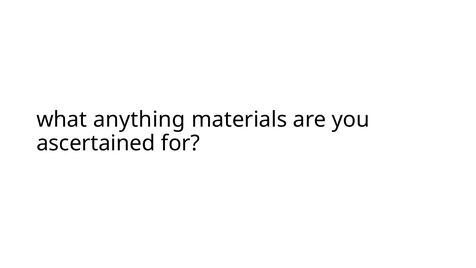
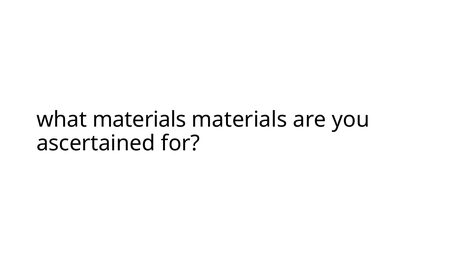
what anything: anything -> materials (139, 120)
